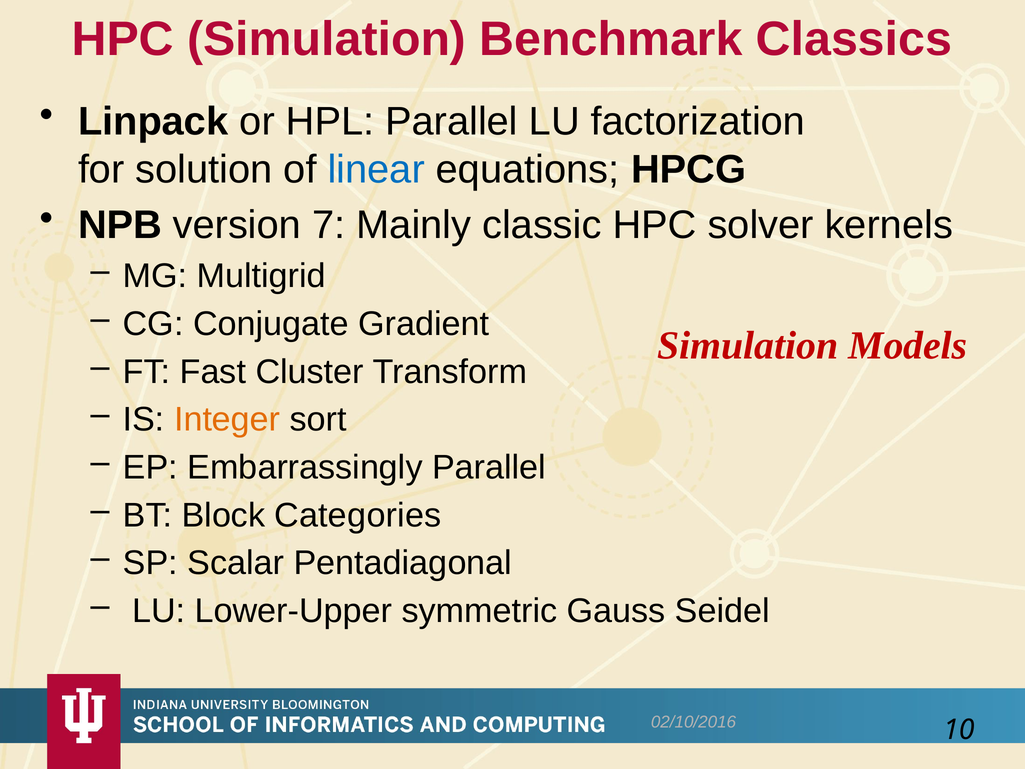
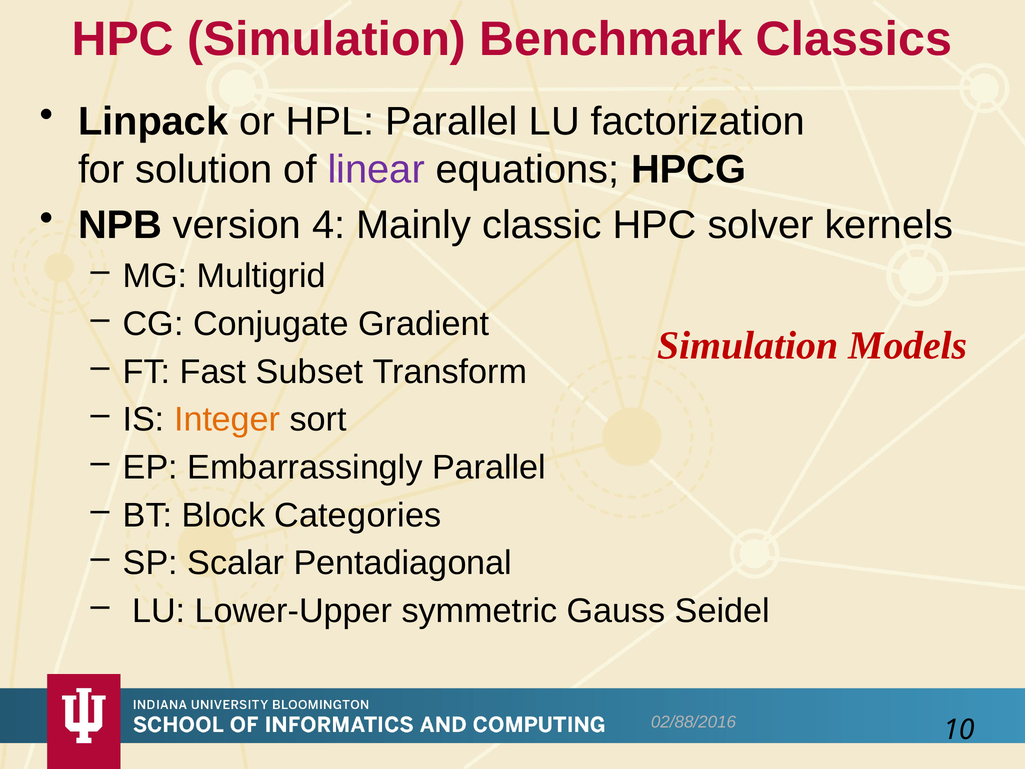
linear colour: blue -> purple (376, 169)
7: 7 -> 4 (329, 225)
Cluster: Cluster -> Subset (309, 372)
02/10/2016: 02/10/2016 -> 02/88/2016 (693, 722)
